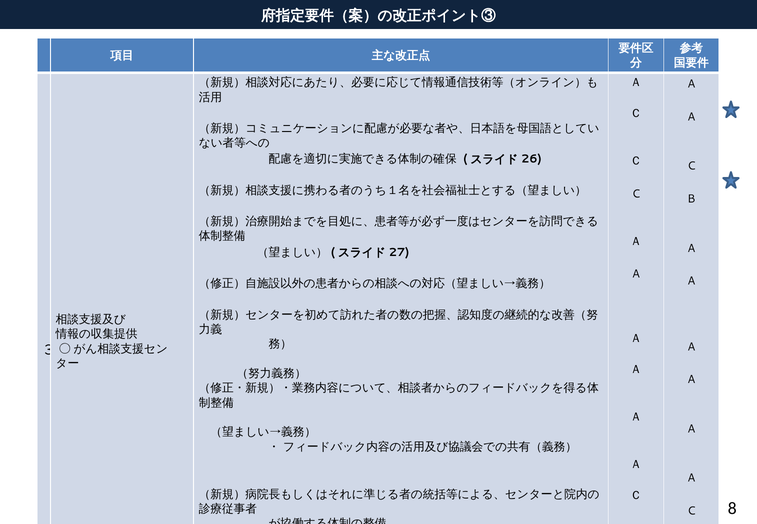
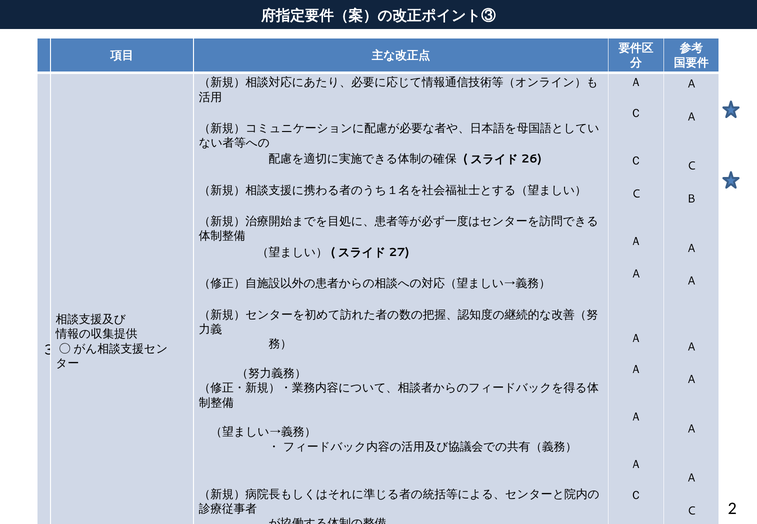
8: 8 -> 2 (732, 509)
